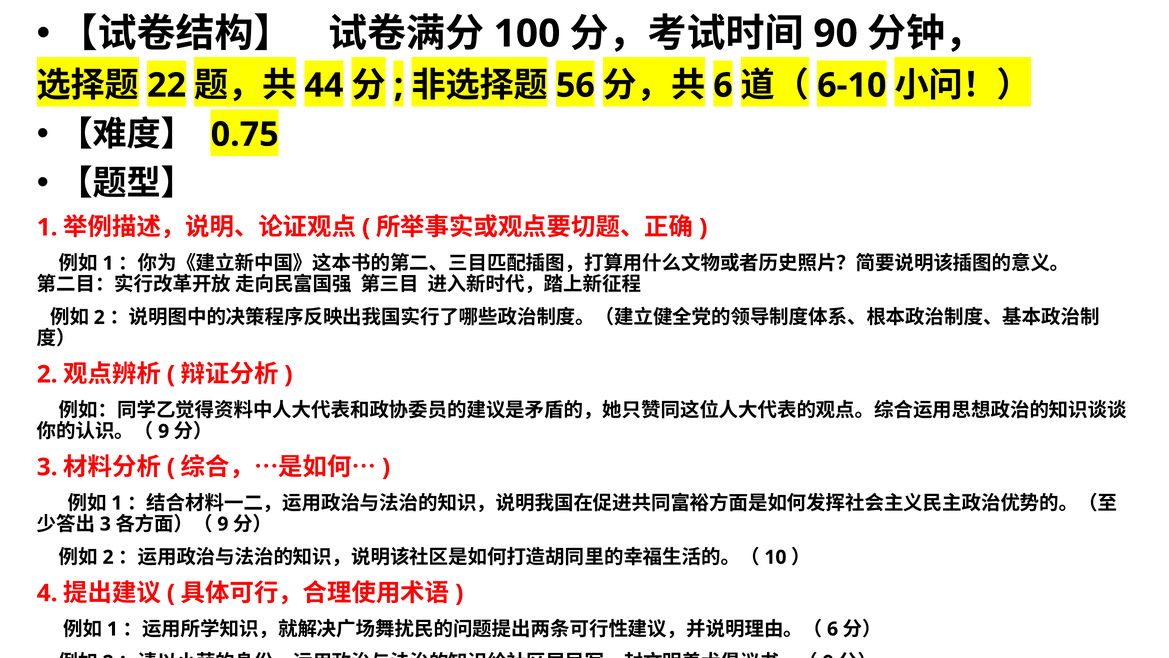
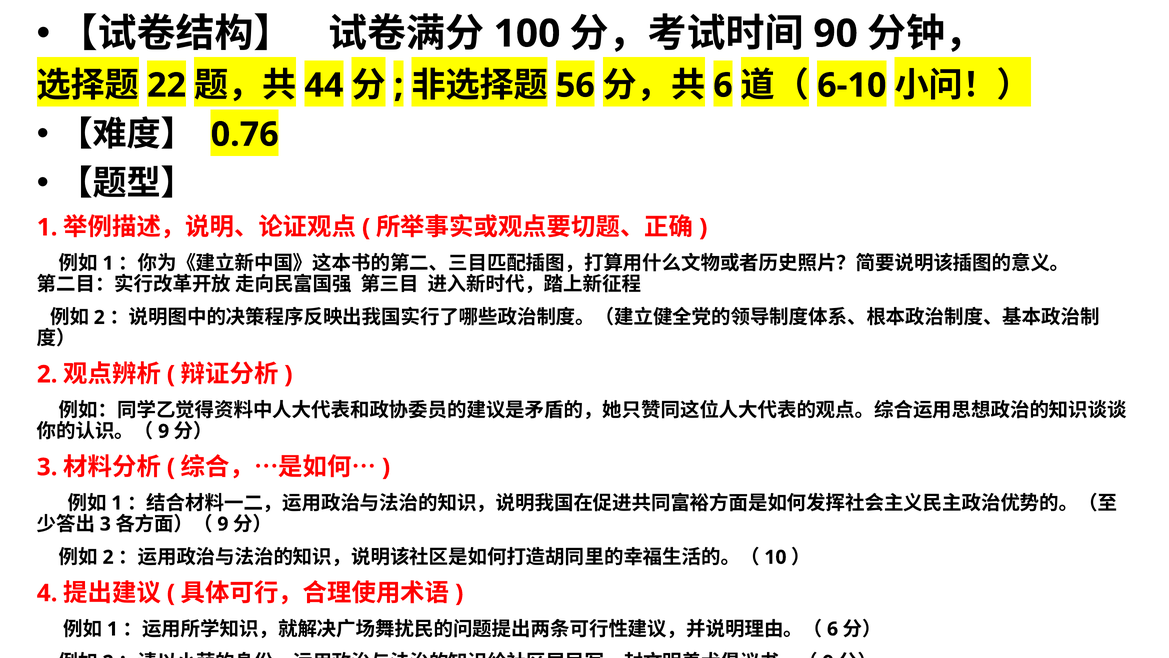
0.75: 0.75 -> 0.76 (245, 134)
